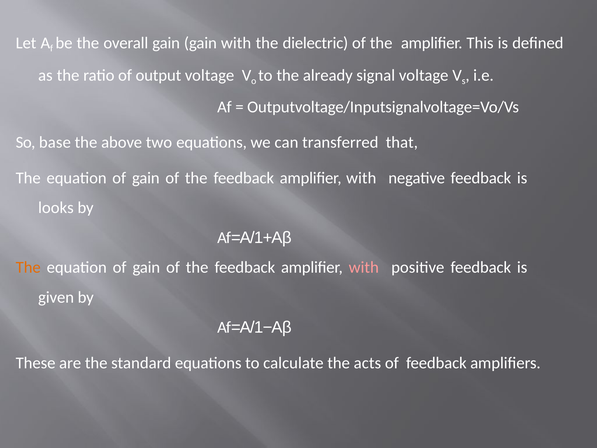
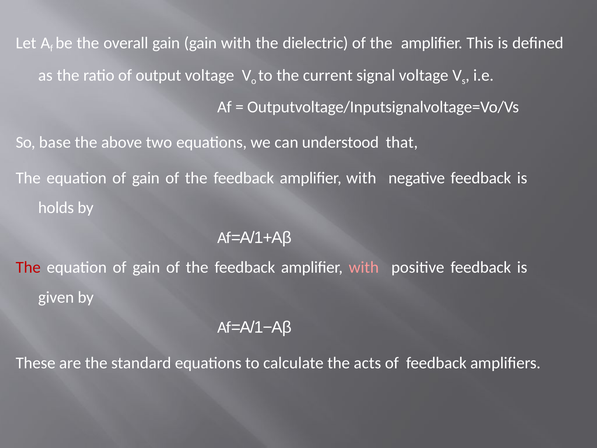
already: already -> current (328, 75)
transferred: transferred -> understood (340, 142)
looks: looks -> holds (56, 208)
The colour: orange -> red (28, 267)
